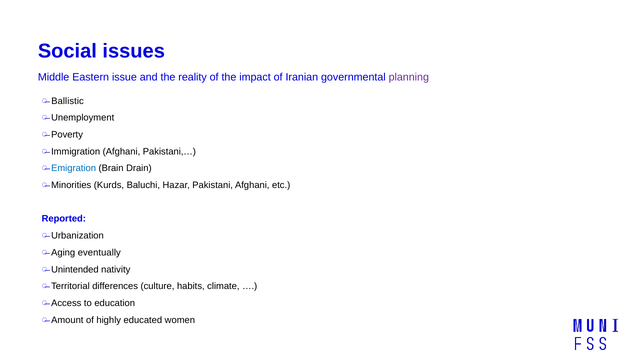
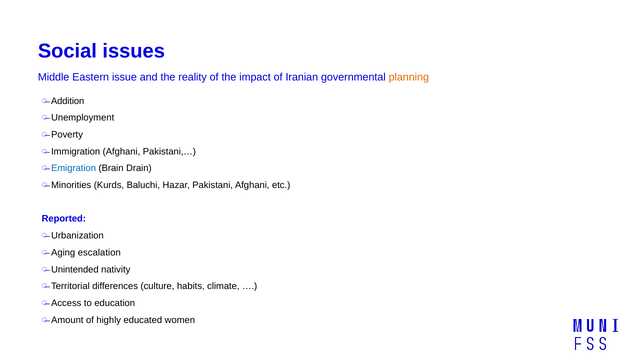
planning colour: purple -> orange (409, 77)
Ballistic: Ballistic -> Addition (68, 101)
eventually: eventually -> escalation (99, 253)
